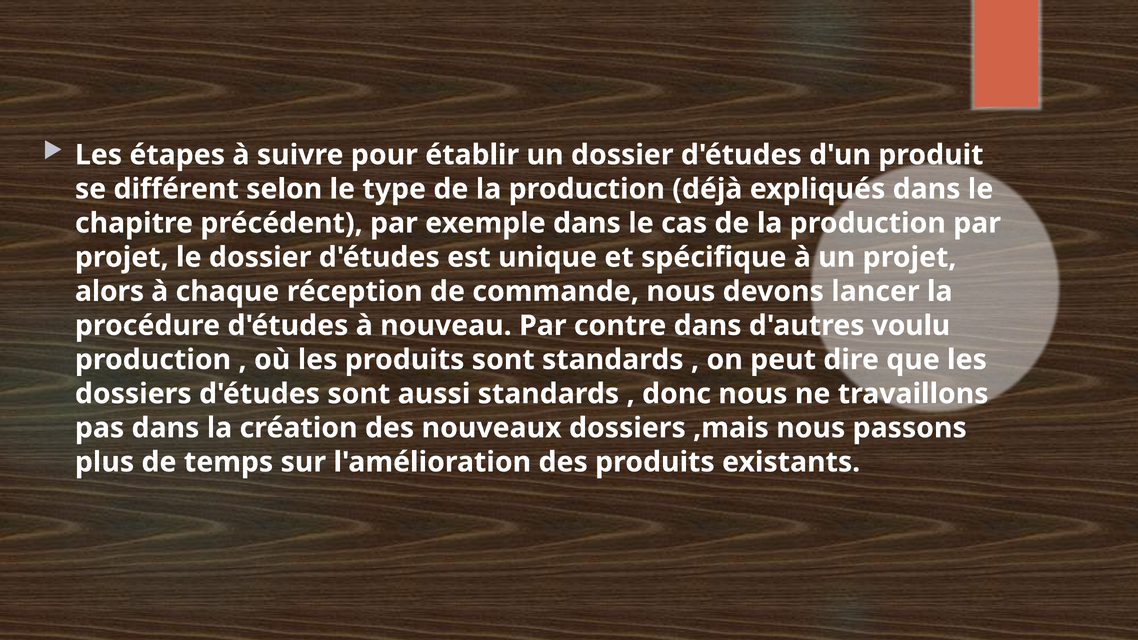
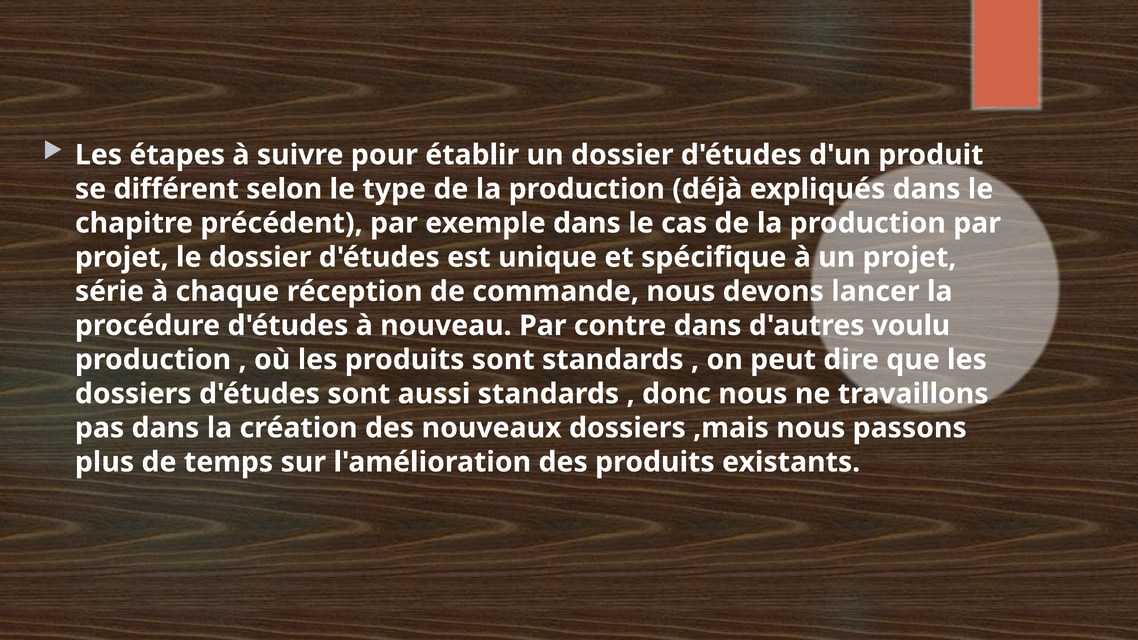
alors: alors -> série (109, 291)
